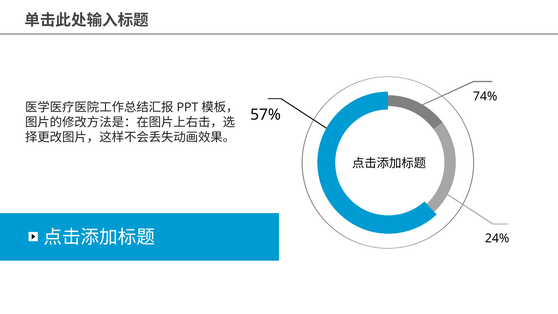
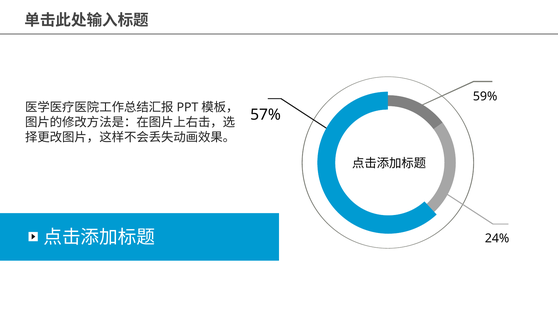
74%: 74% -> 59% (485, 96)
